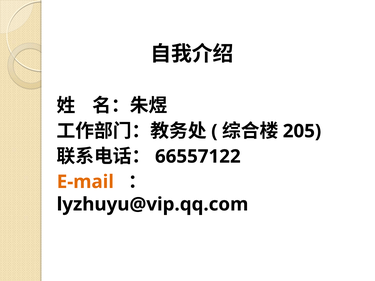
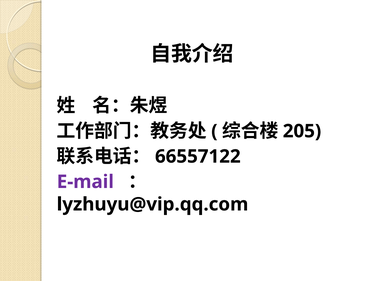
E-mail colour: orange -> purple (85, 182)
